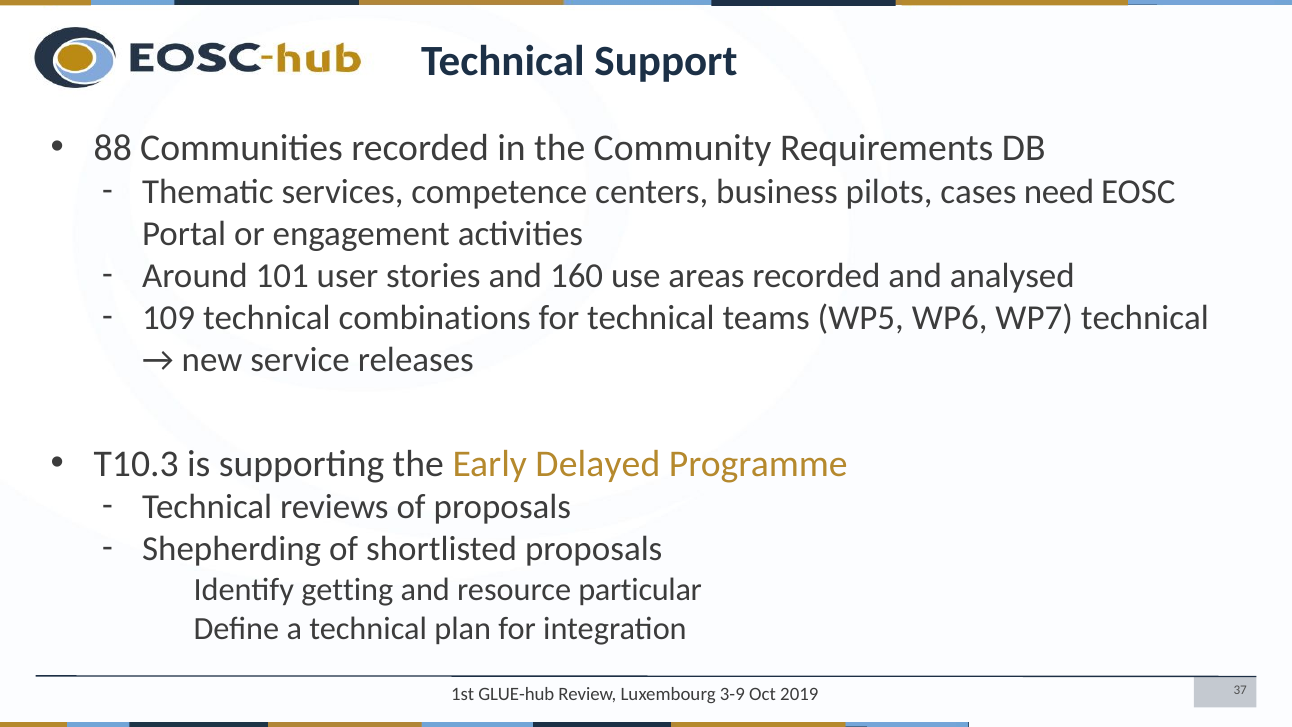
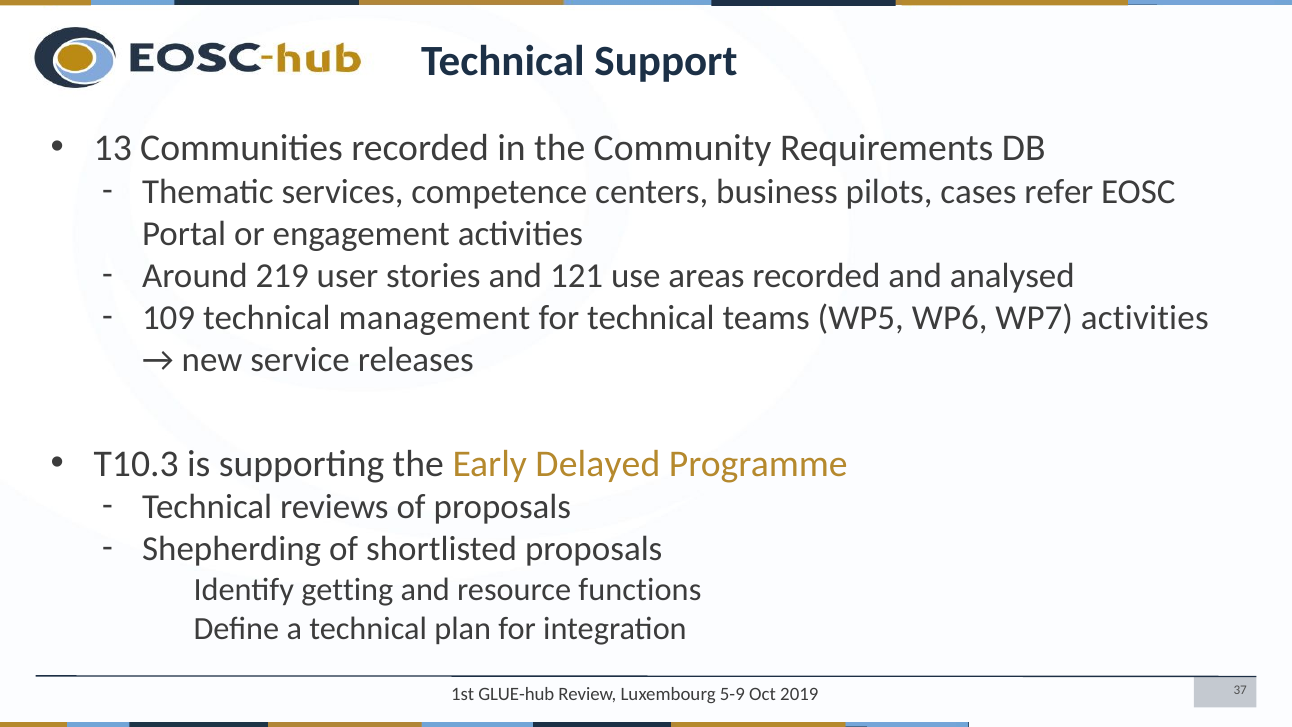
88: 88 -> 13 (113, 148)
need: need -> refer (1059, 192)
101: 101 -> 219 (282, 276)
160: 160 -> 121 (577, 276)
combinations: combinations -> management (435, 318)
WP7 technical: technical -> activities (1145, 318)
particular: particular -> functions (640, 589)
3-9: 3-9 -> 5-9 (732, 694)
